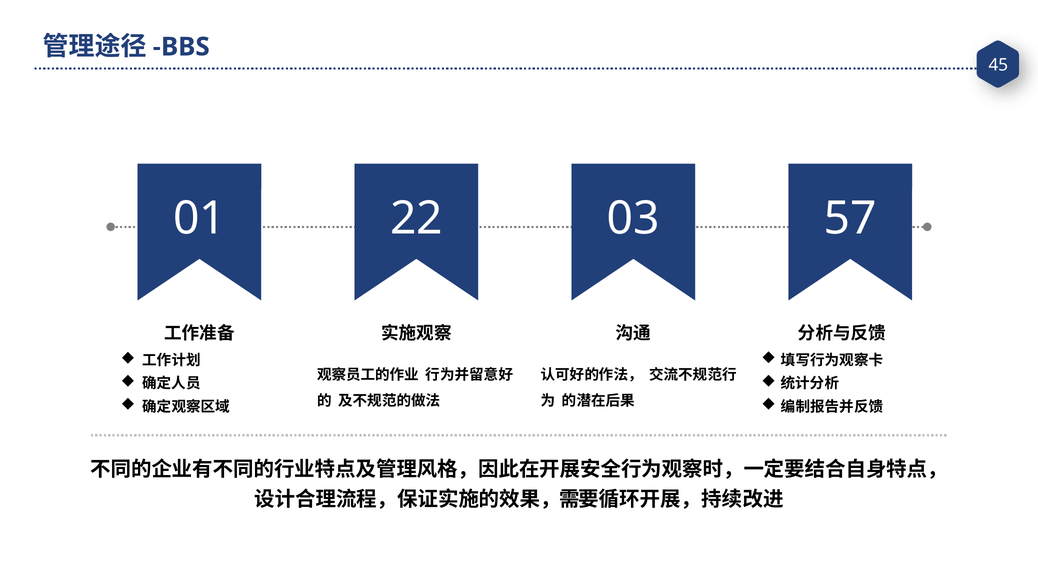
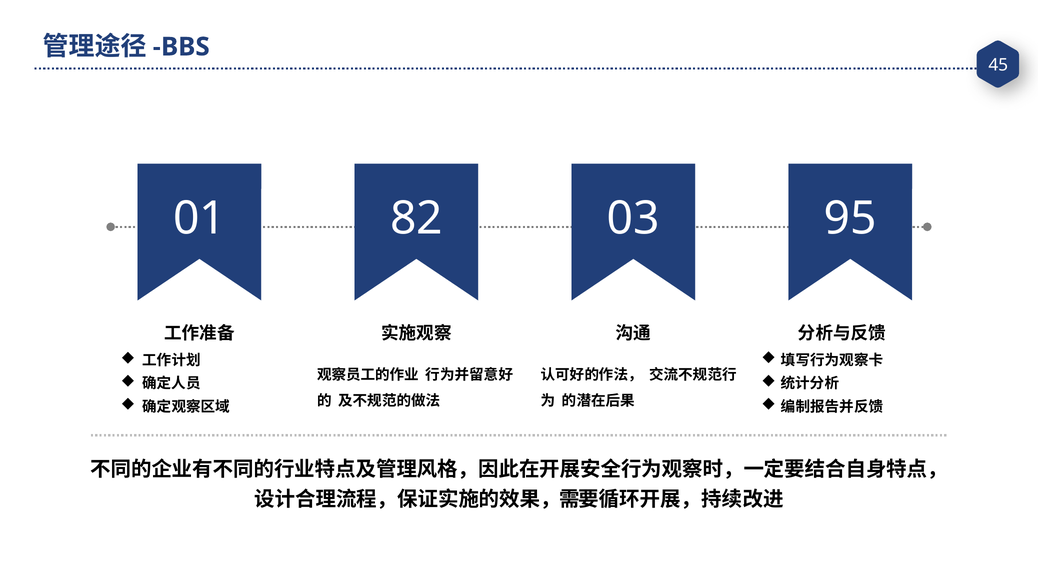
22: 22 -> 82 (416, 218)
57: 57 -> 95 (850, 218)
